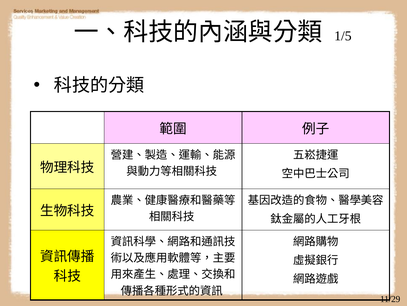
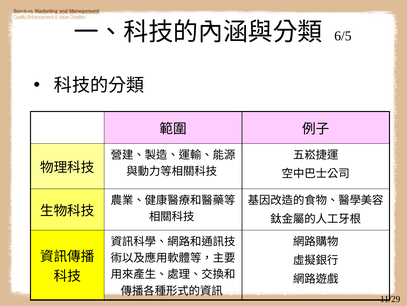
1/5: 1/5 -> 6/5 (343, 36)
